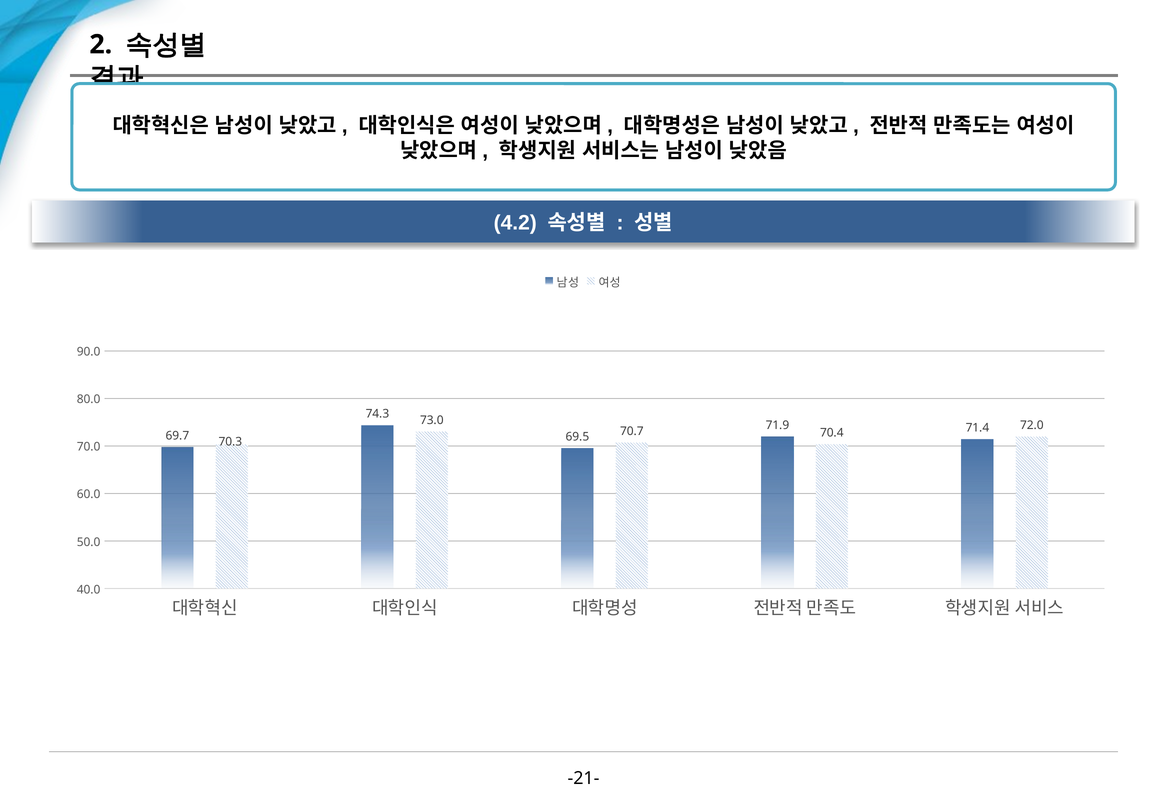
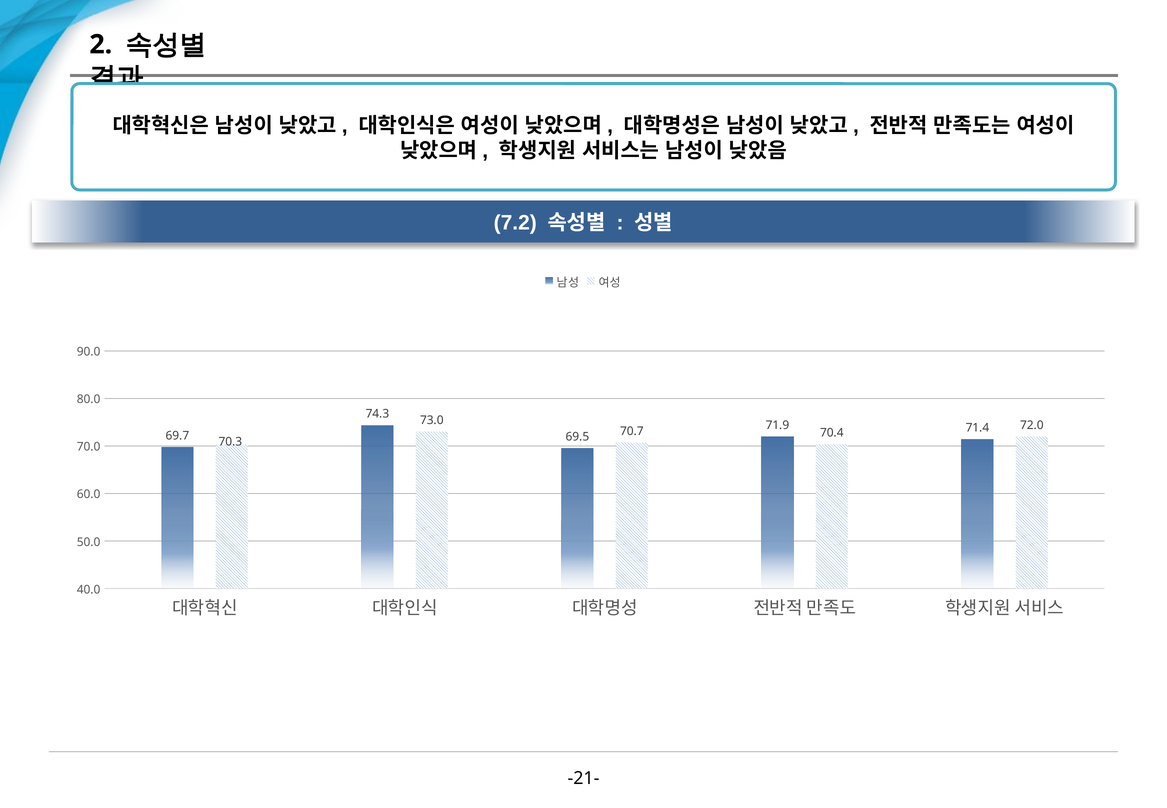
4.2: 4.2 -> 7.2 (515, 223)
